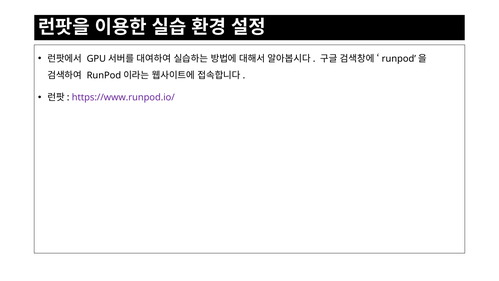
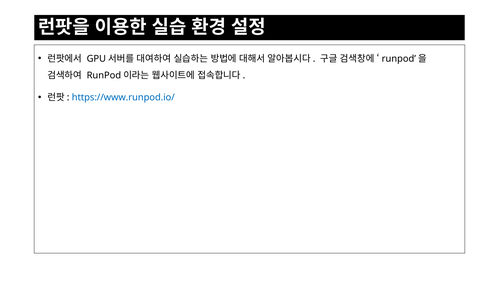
https://www.runpod.io/ colour: purple -> blue (123, 97)
